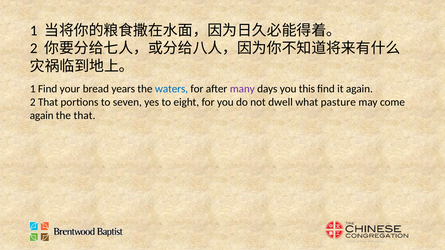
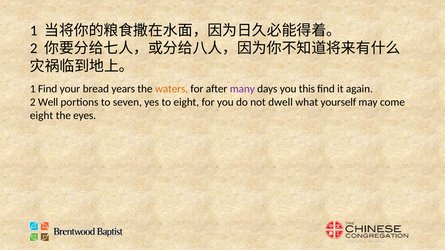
waters colour: blue -> orange (172, 89)
2 That: That -> Well (48, 102)
pasture: pasture -> yourself (338, 102)
again: again -> eight (42, 116)
the that: that -> eyes (85, 116)
